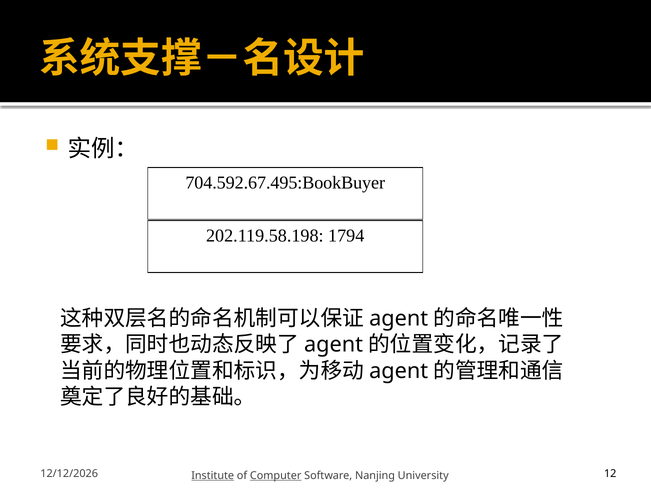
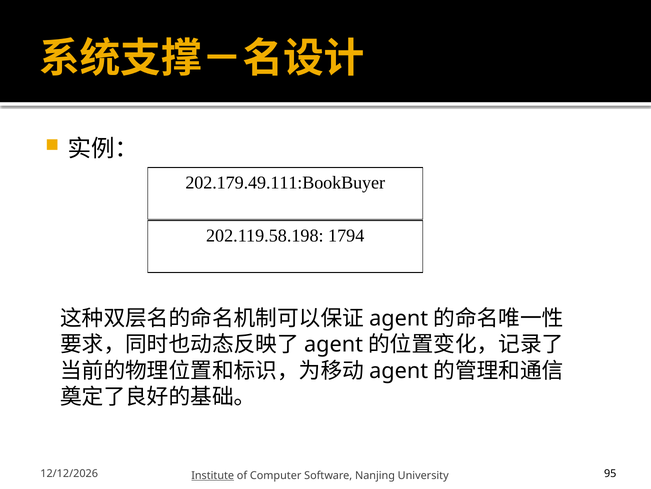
704.592.67.495:BookBuyer: 704.592.67.495:BookBuyer -> 202.179.49.111:BookBuyer (285, 183)
Computer underline: present -> none (276, 475)
12: 12 -> 95 (610, 473)
